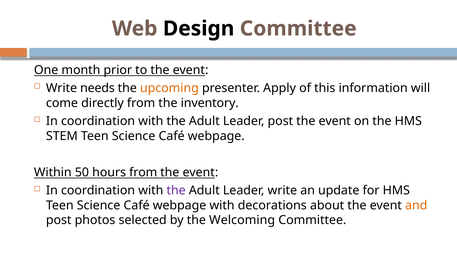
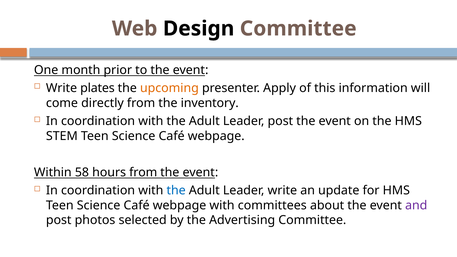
needs: needs -> plates (97, 88)
50: 50 -> 58 (82, 172)
the colour: purple -> blue (176, 191)
decorations: decorations -> committees (272, 205)
and colour: orange -> purple (416, 205)
Welcoming: Welcoming -> Advertising (242, 220)
